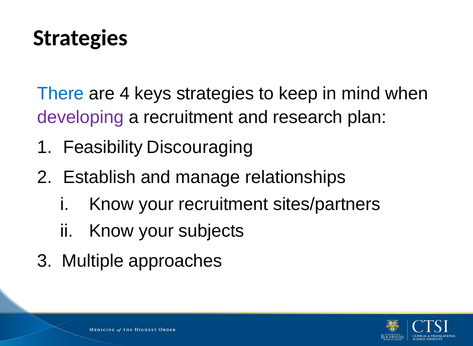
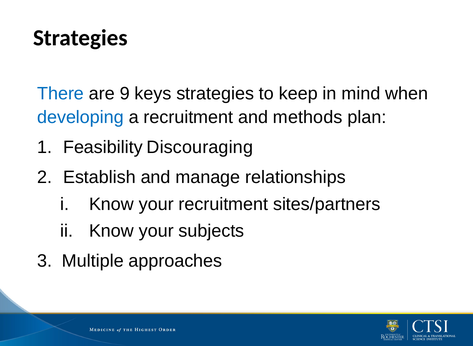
4: 4 -> 9 (125, 94)
developing colour: purple -> blue (80, 117)
research: research -> methods (308, 117)
